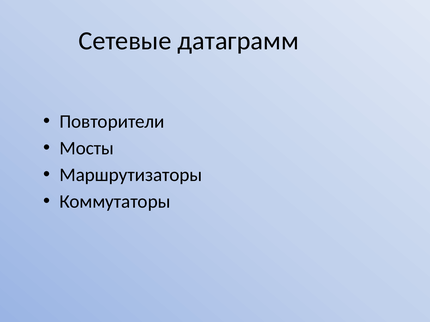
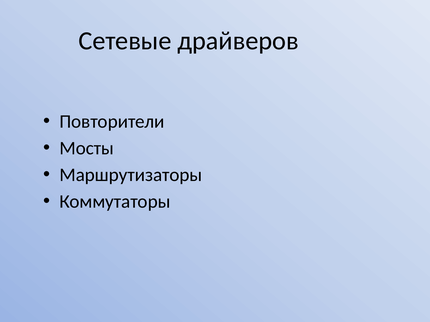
датаграмм: датаграмм -> драйверов (238, 41)
